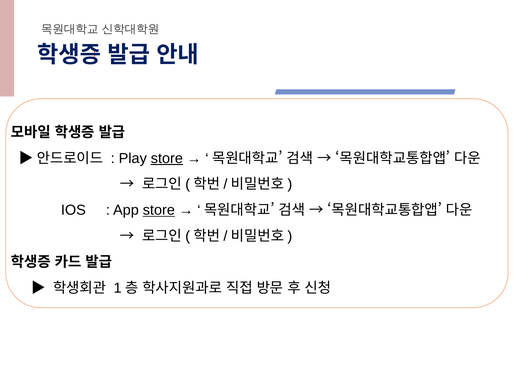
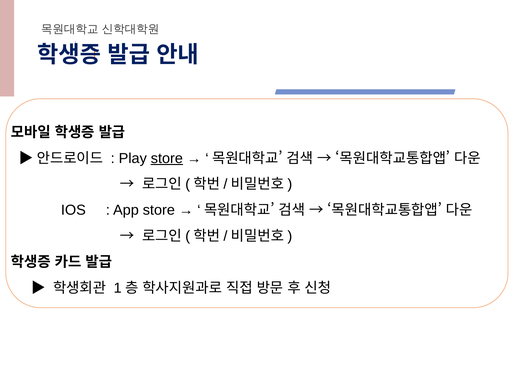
store underline: present -> none (159, 210)
